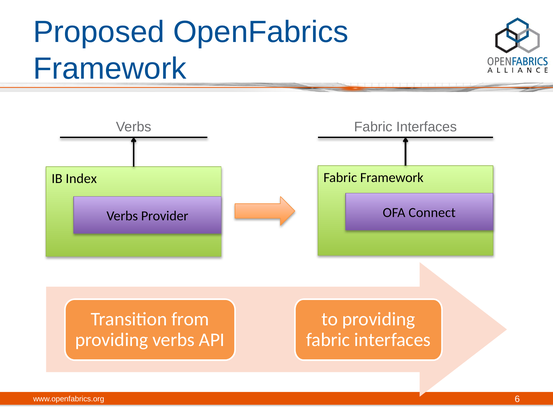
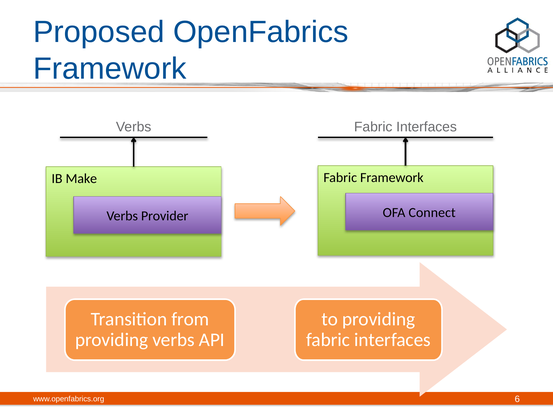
Index: Index -> Make (81, 179)
